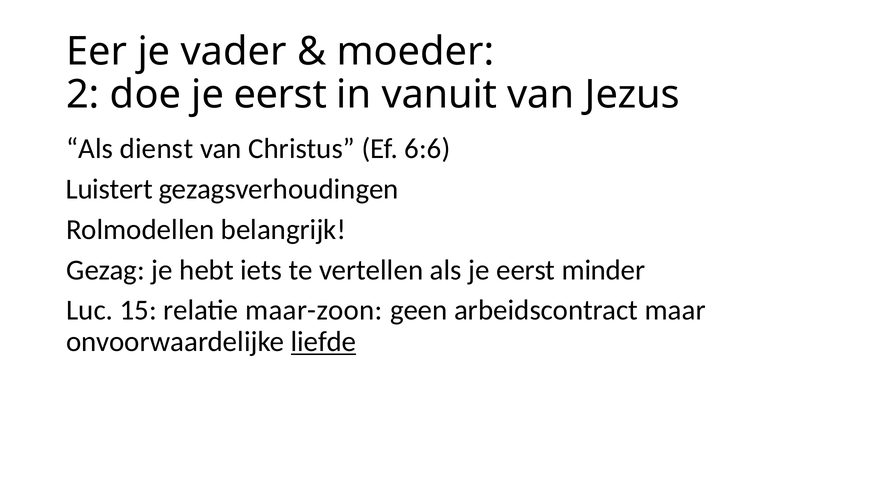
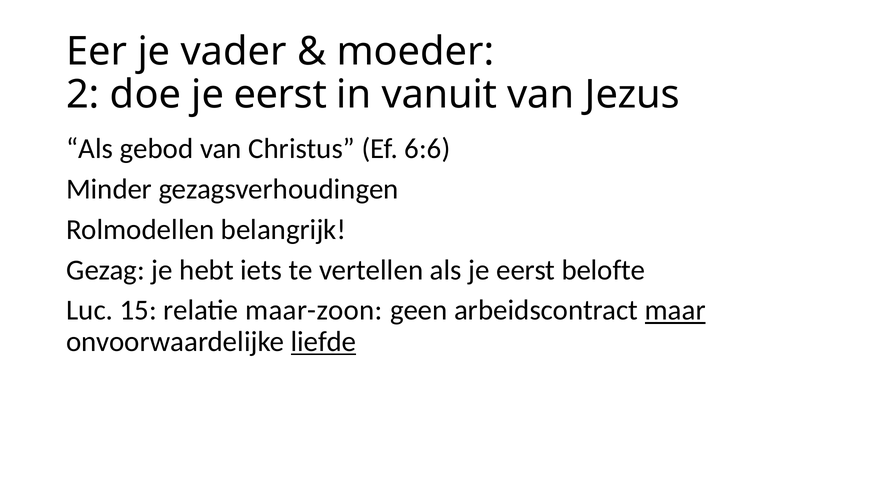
dienst: dienst -> gebod (156, 149)
Luistert: Luistert -> Minder (109, 189)
minder: minder -> belofte (603, 270)
maar underline: none -> present (675, 310)
